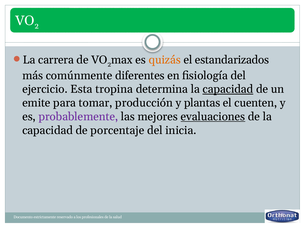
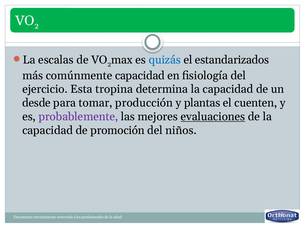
carrera: carrera -> escalas (56, 60)
quizás colour: orange -> blue (165, 60)
comúnmente diferentes: diferentes -> capacidad (140, 76)
capacidad underline: present -> none (228, 89)
emite: emite -> desde (36, 103)
porcentaje: porcentaje -> promoción (118, 131)
inicia: inicia -> niños (181, 131)
